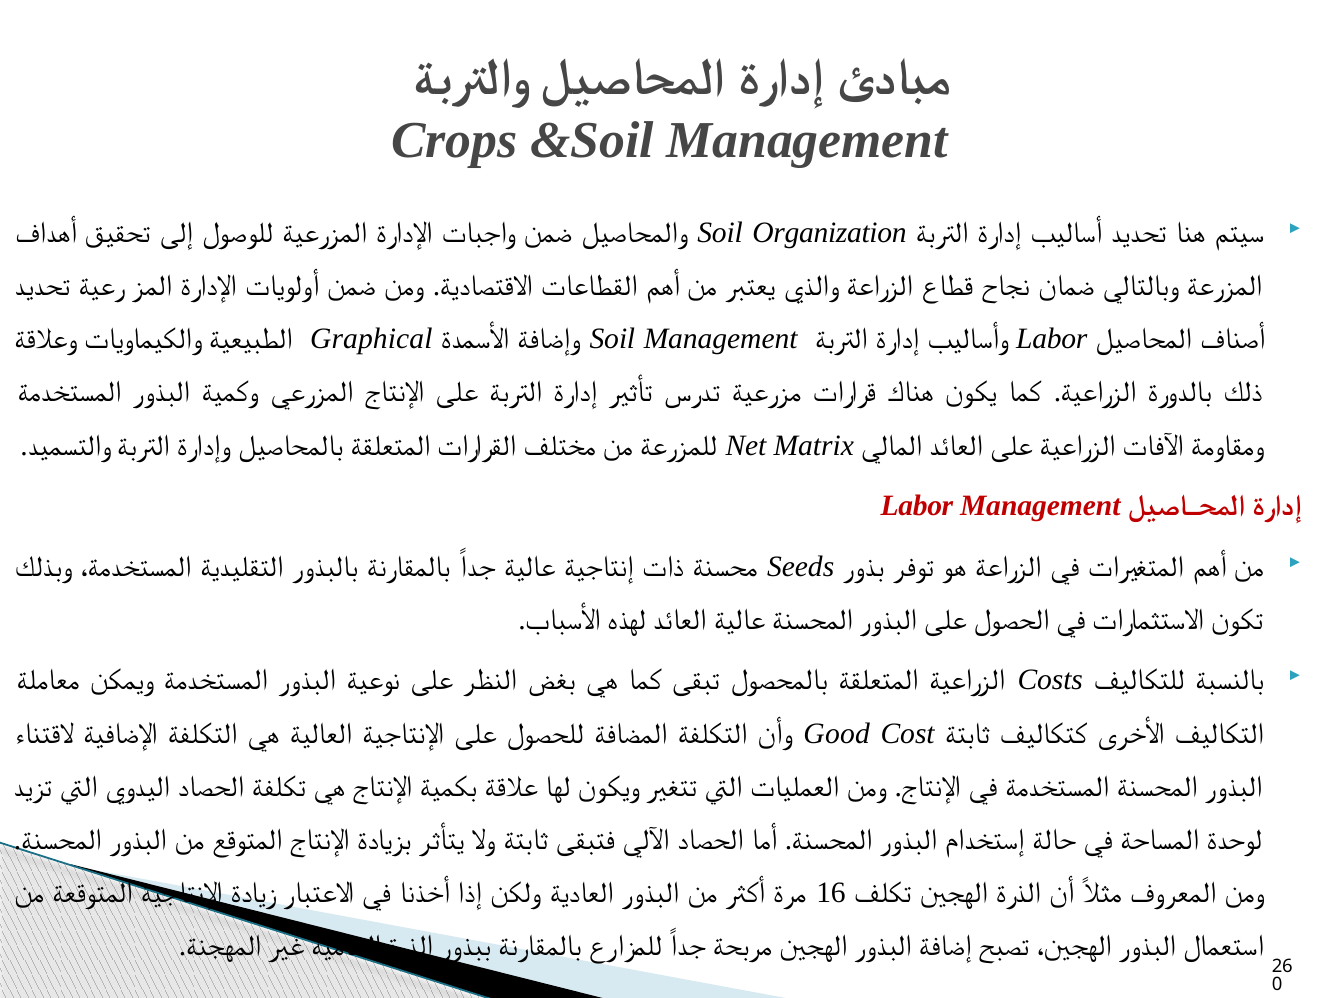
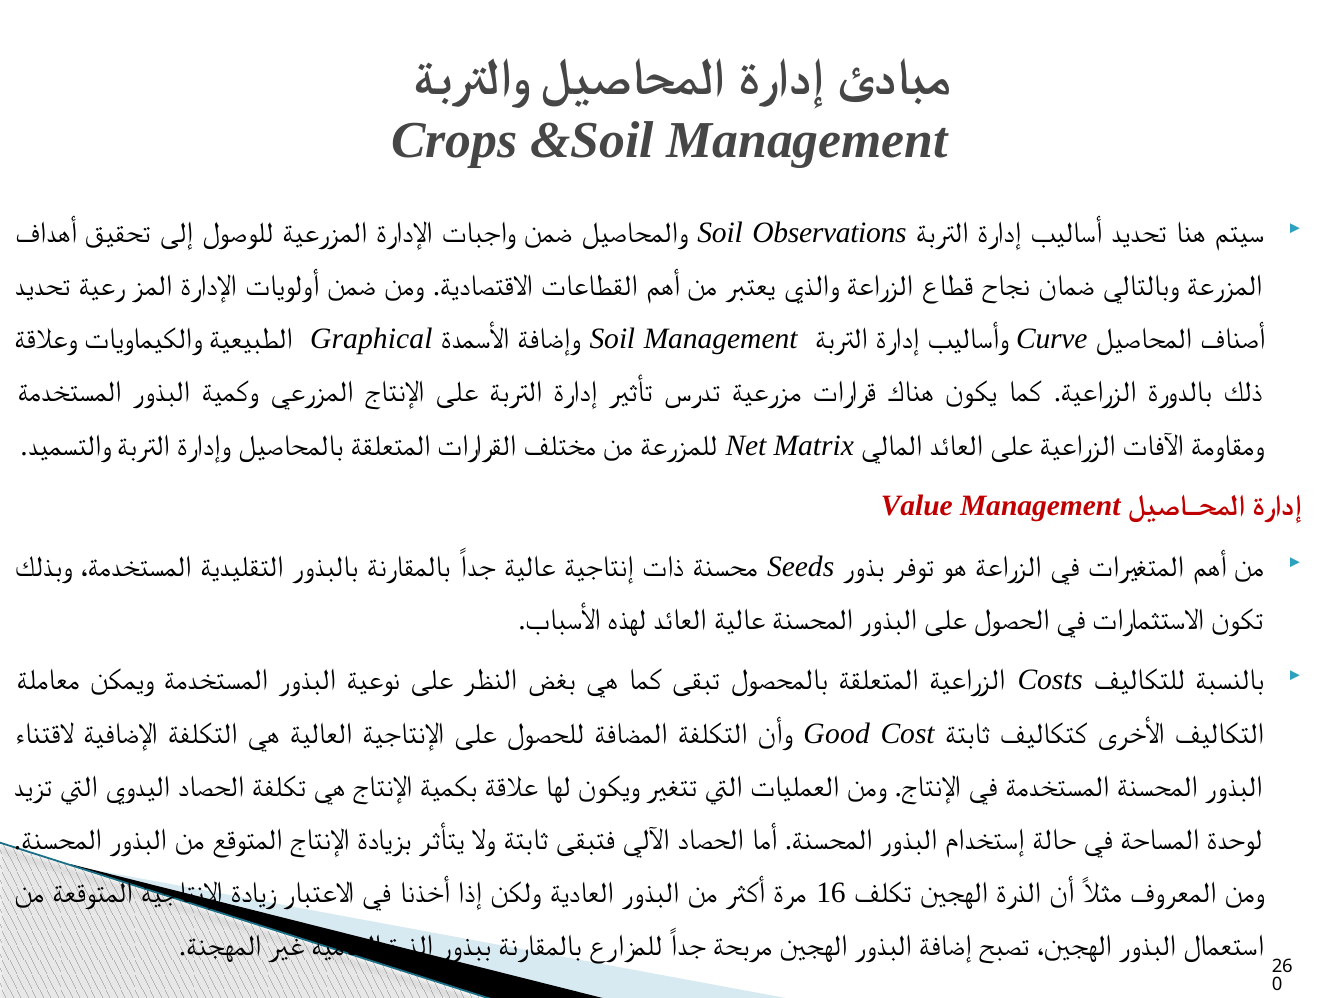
Organization: Organization -> Observations (829, 233)
Labor: Labor -> Curve (1052, 339)
Labor: Labor -> Value (917, 506)
